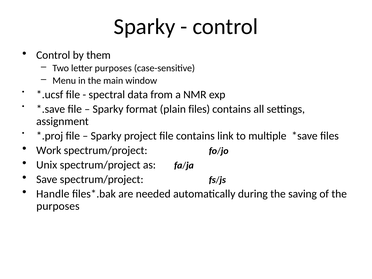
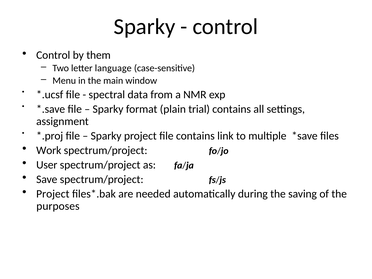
letter purposes: purposes -> language (113, 68)
plain files: files -> trial (199, 109)
Unix: Unix -> User (47, 165)
Handle: Handle -> Project (53, 194)
